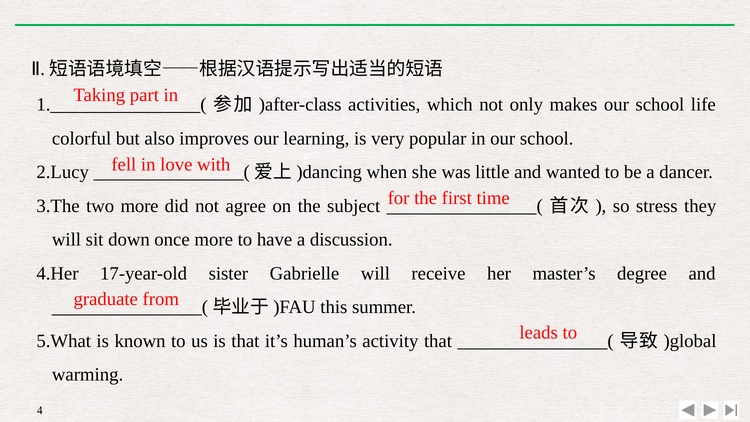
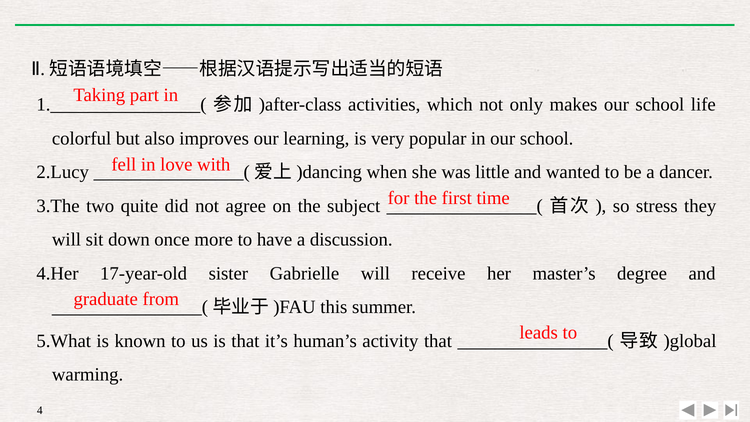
two more: more -> quite (139, 206)
